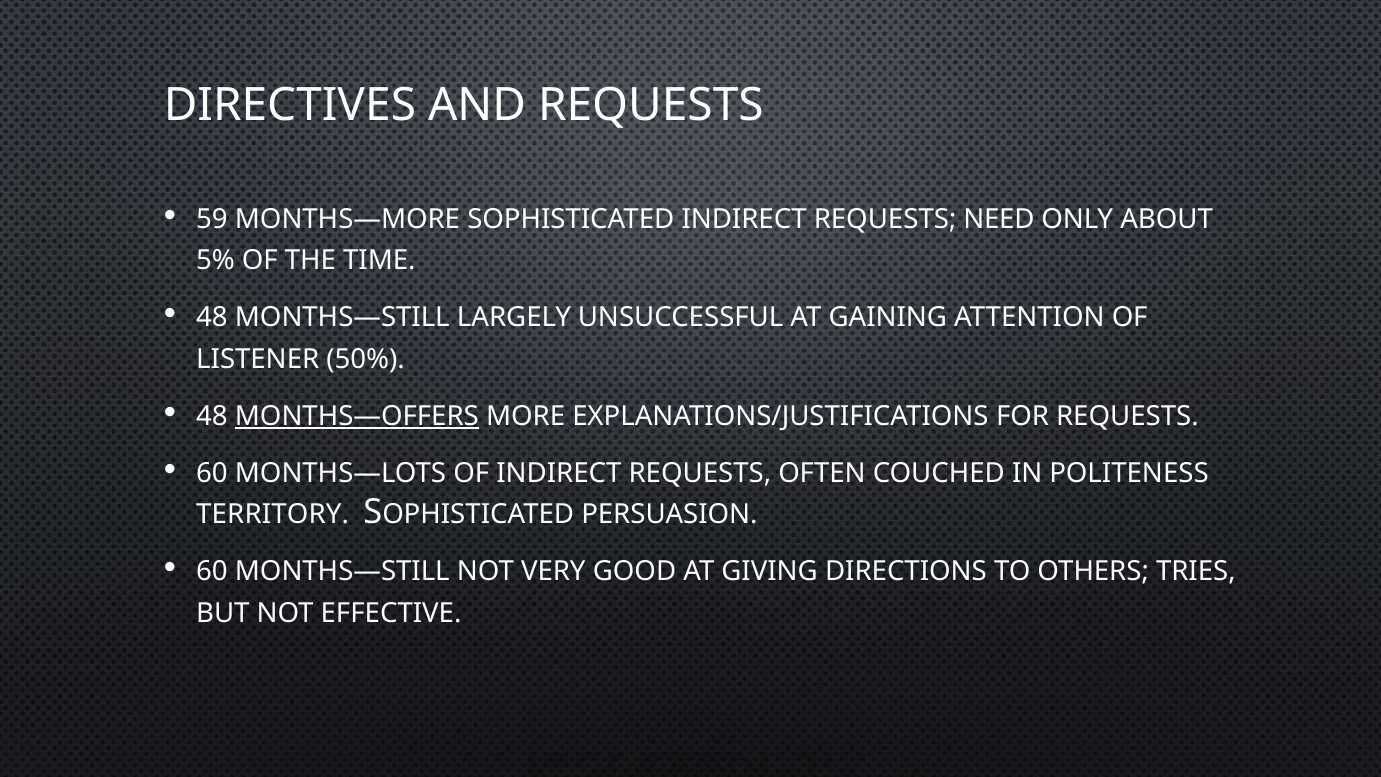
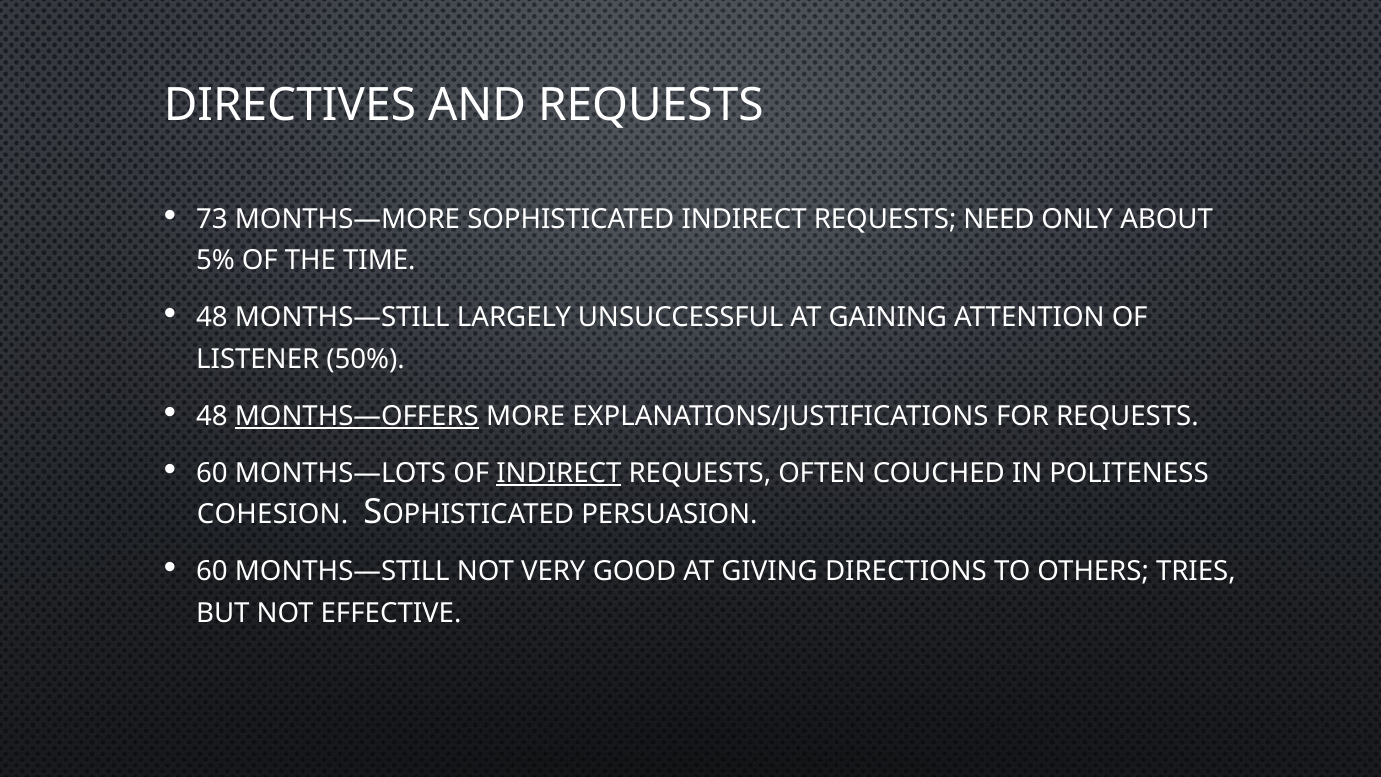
59: 59 -> 73 (212, 219)
INDIRECT underline: none -> present (559, 473)
TERRITORY: TERRITORY -> COHESION (273, 514)
